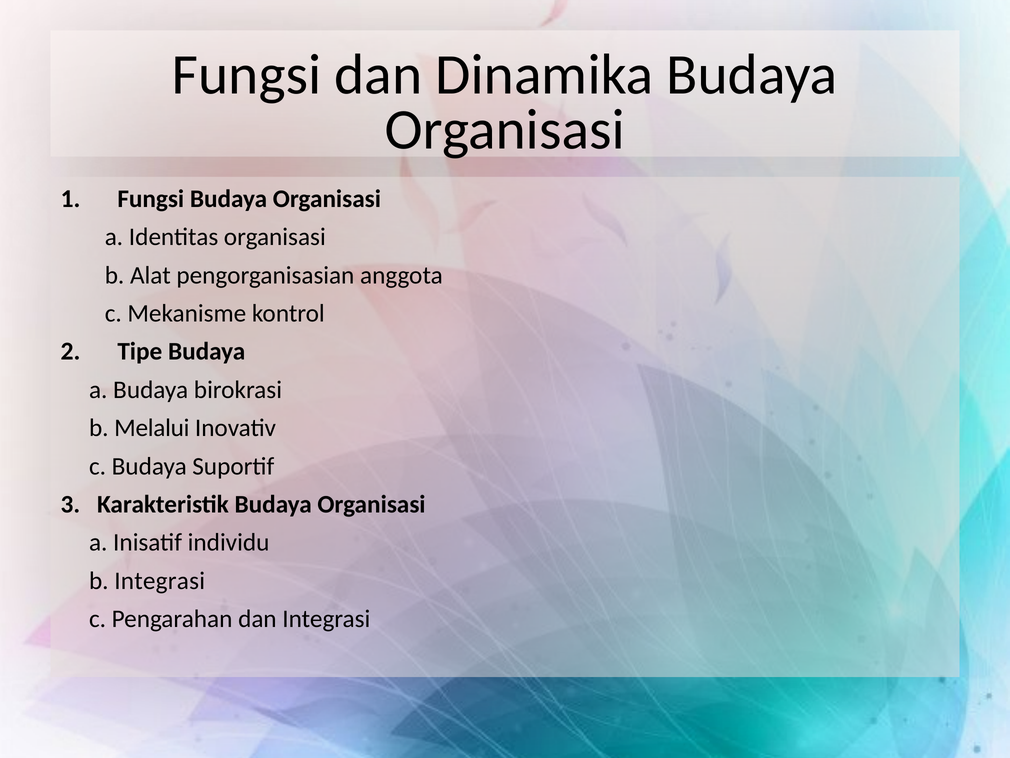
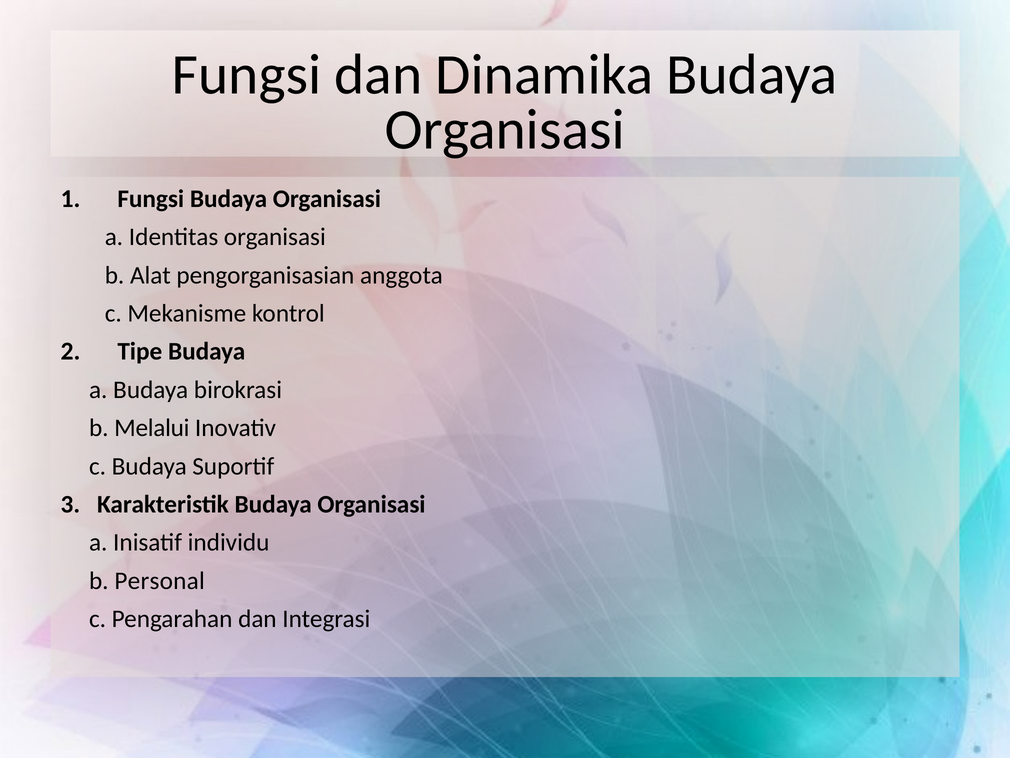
b Integrasi: Integrasi -> Personal (160, 580)
